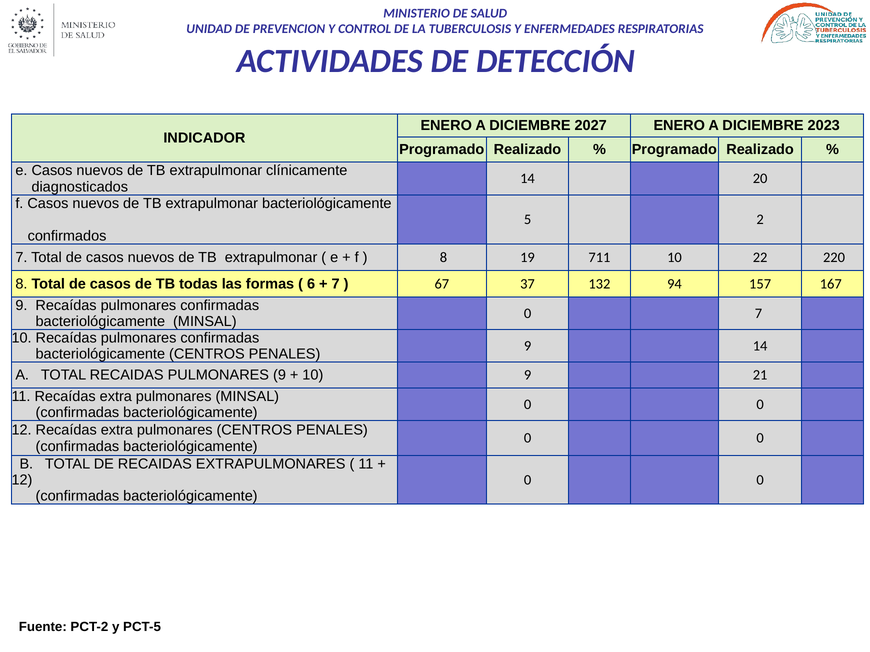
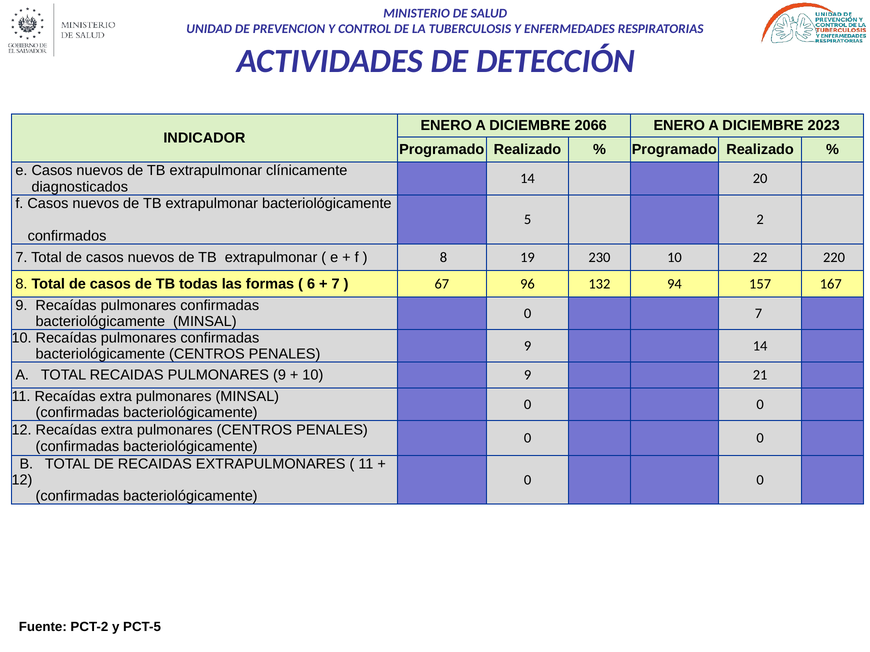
2027: 2027 -> 2066 (591, 126)
711: 711 -> 230 (599, 258)
37: 37 -> 96 (527, 284)
